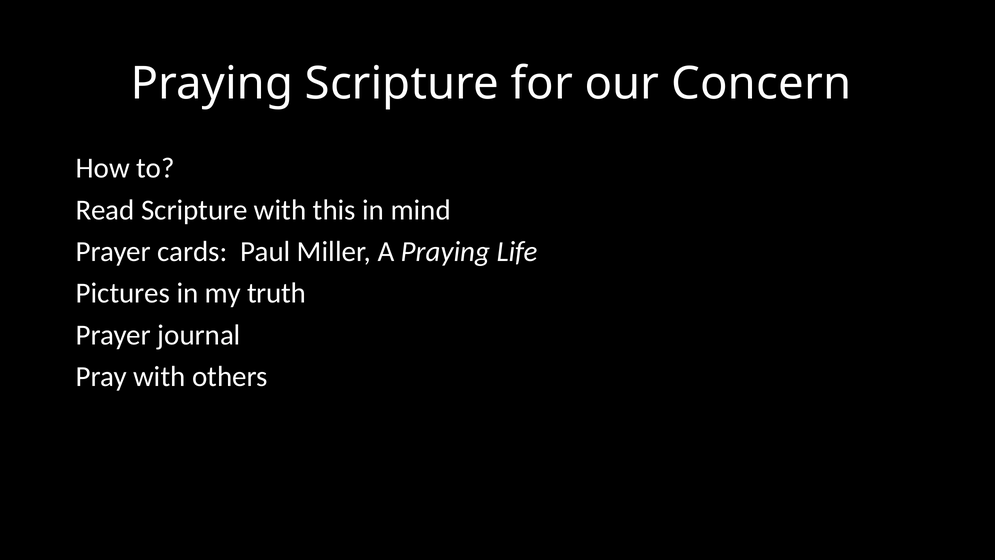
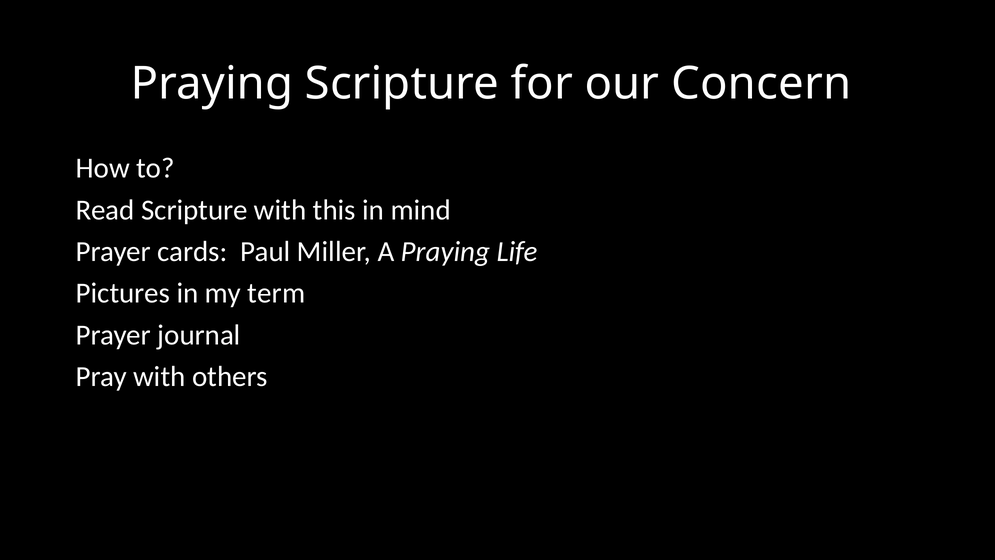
truth: truth -> term (276, 293)
